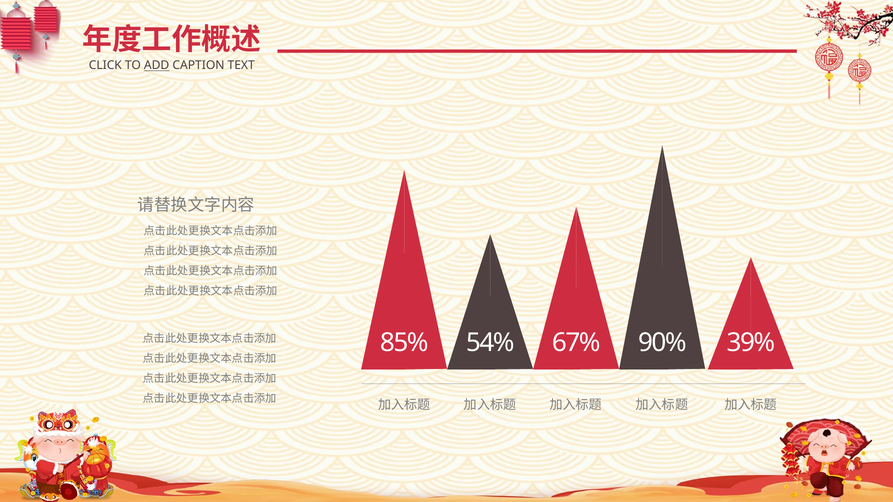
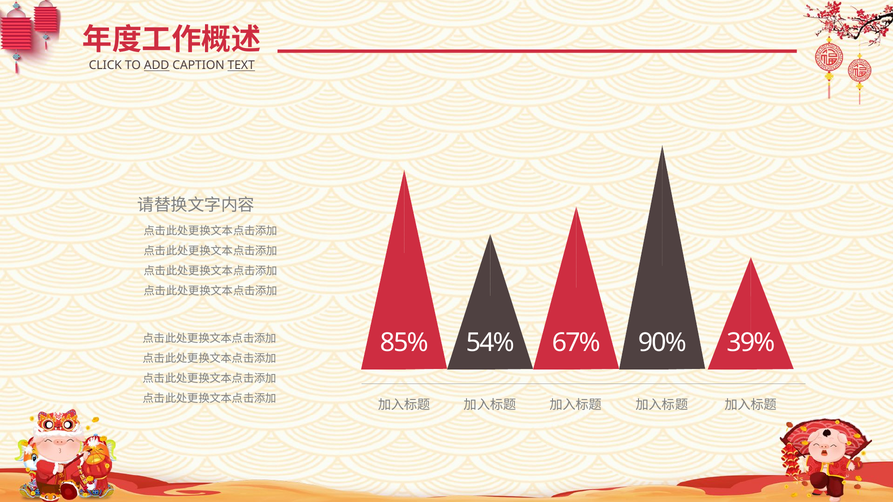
TEXT underline: none -> present (241, 65)
